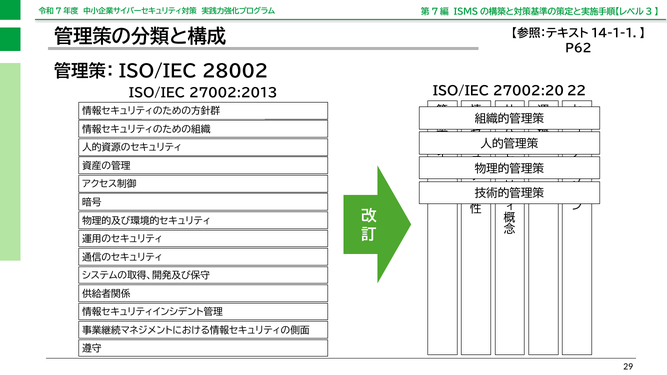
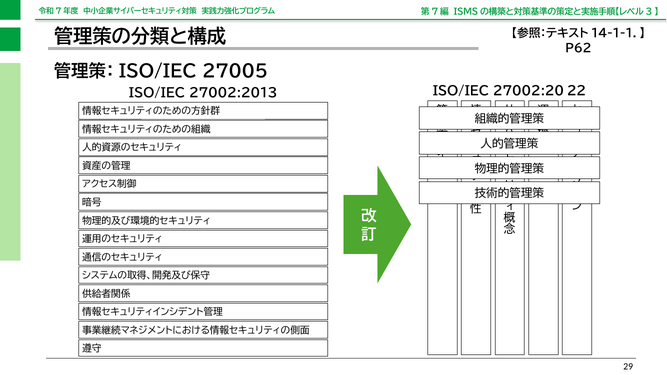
28002: 28002 -> 27005 (235, 72)
